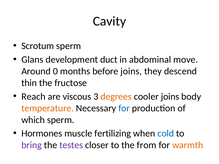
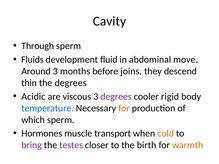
Scrotum: Scrotum -> Through (38, 46)
Glans: Glans -> Fluids (32, 60)
duct: duct -> fluid (109, 60)
Around 0: 0 -> 3 (55, 71)
the fructose: fructose -> degrees (71, 83)
Reach: Reach -> Acidic (33, 97)
degrees colour: orange -> purple (116, 97)
cooler joins: joins -> rigid (170, 97)
temperature colour: orange -> blue (48, 108)
for colour: blue -> orange (124, 108)
fertilizing: fertilizing -> transport (113, 134)
cold colour: blue -> orange (166, 134)
from: from -> birth (147, 145)
